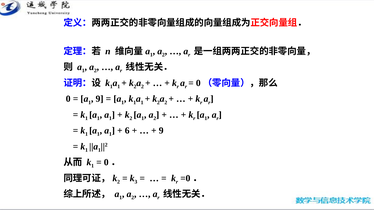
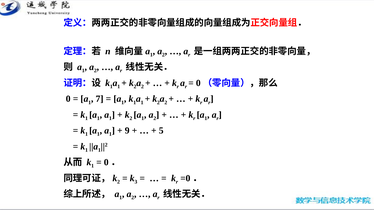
9: 9 -> 7 (100, 99)
6: 6 -> 9 (127, 131)
9: 9 -> 5 (161, 131)
